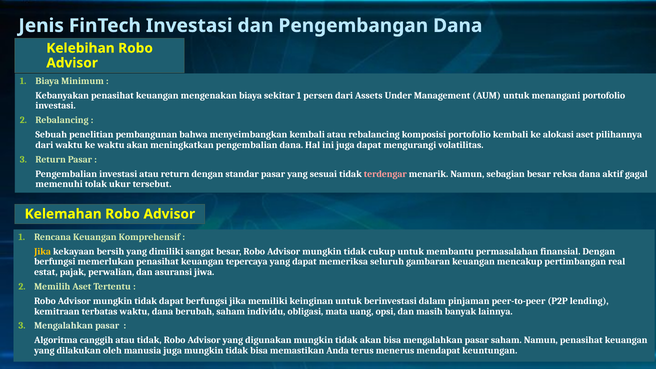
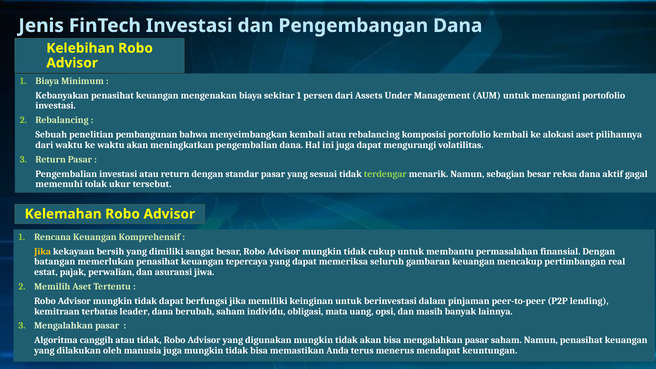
terdengar colour: pink -> light green (385, 174)
berfungsi: berfungsi -> batangan (55, 262)
terbatas waktu: waktu -> leader (135, 311)
